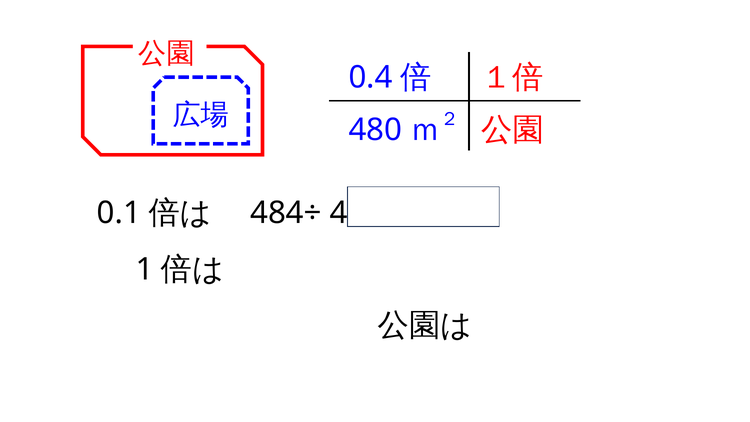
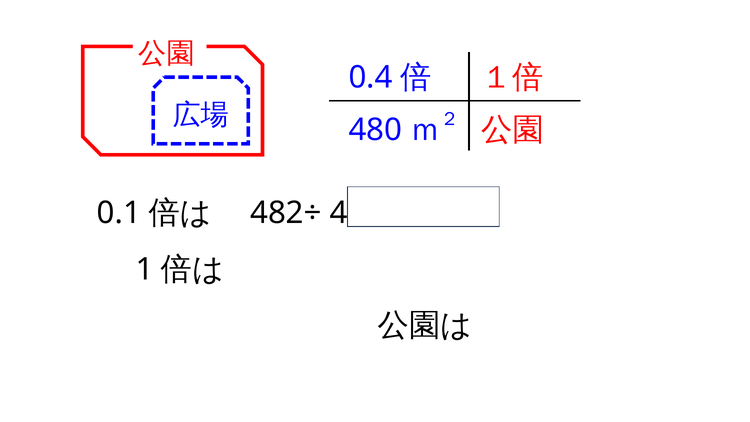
484÷: 484÷ -> 482÷ (286, 213)
